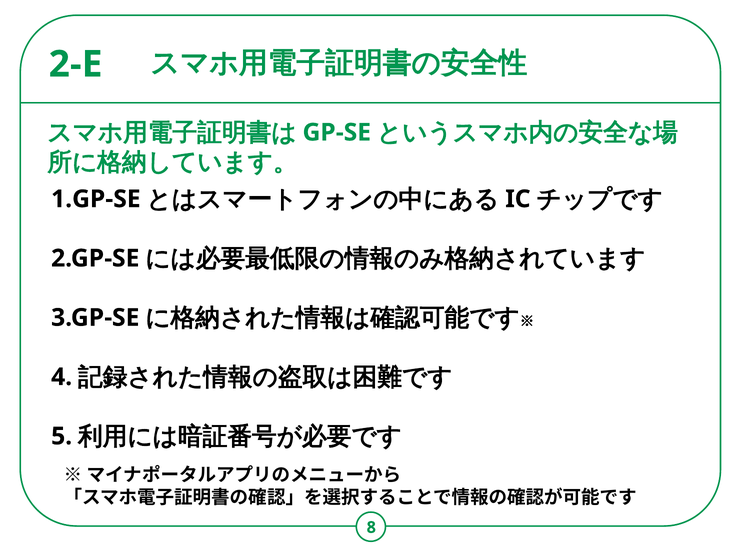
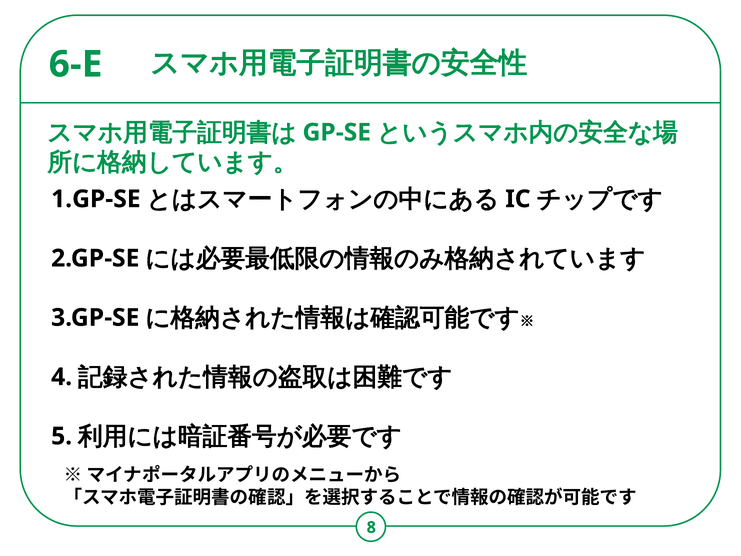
2-E: 2-E -> 6-E (76, 64)
